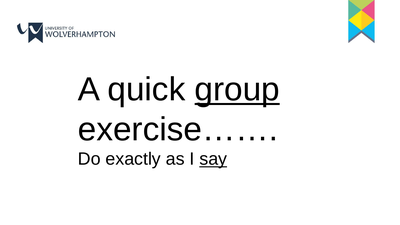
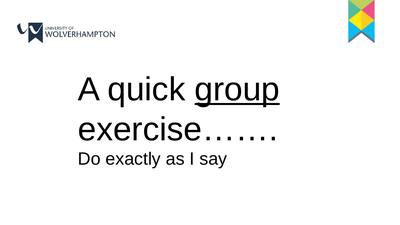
say underline: present -> none (213, 159)
